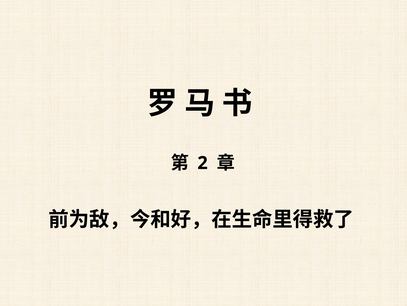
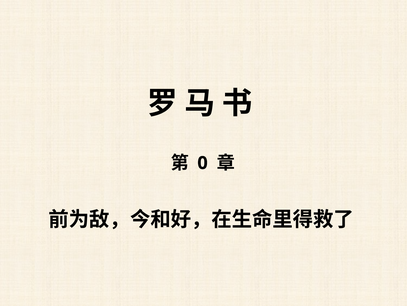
2: 2 -> 0 (203, 163)
